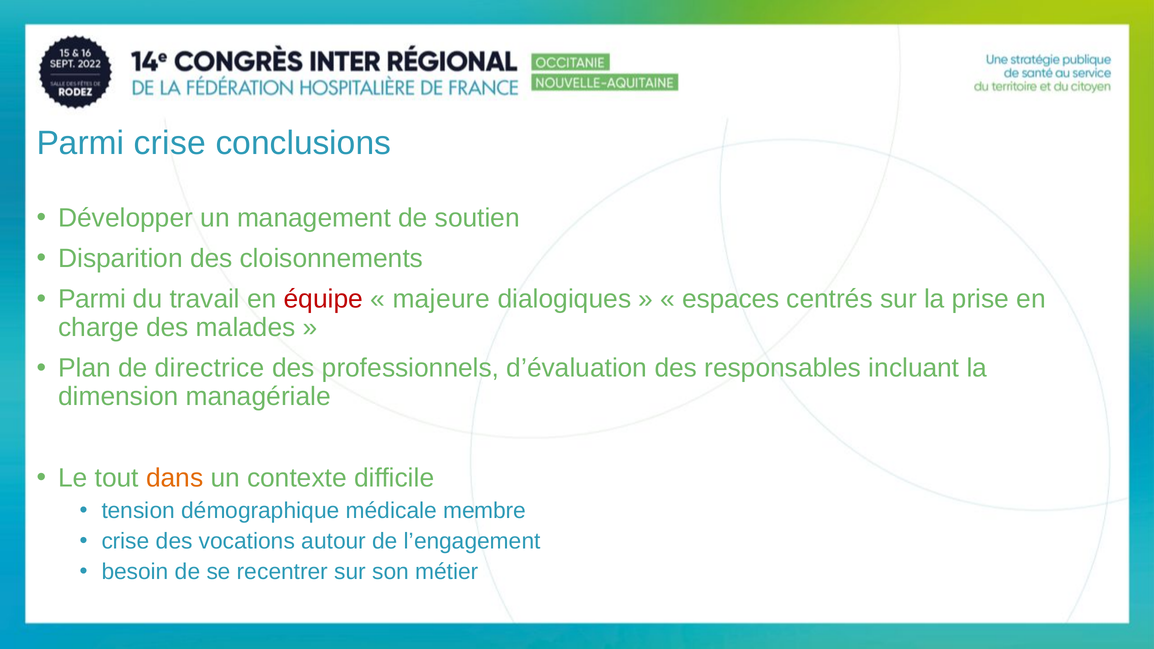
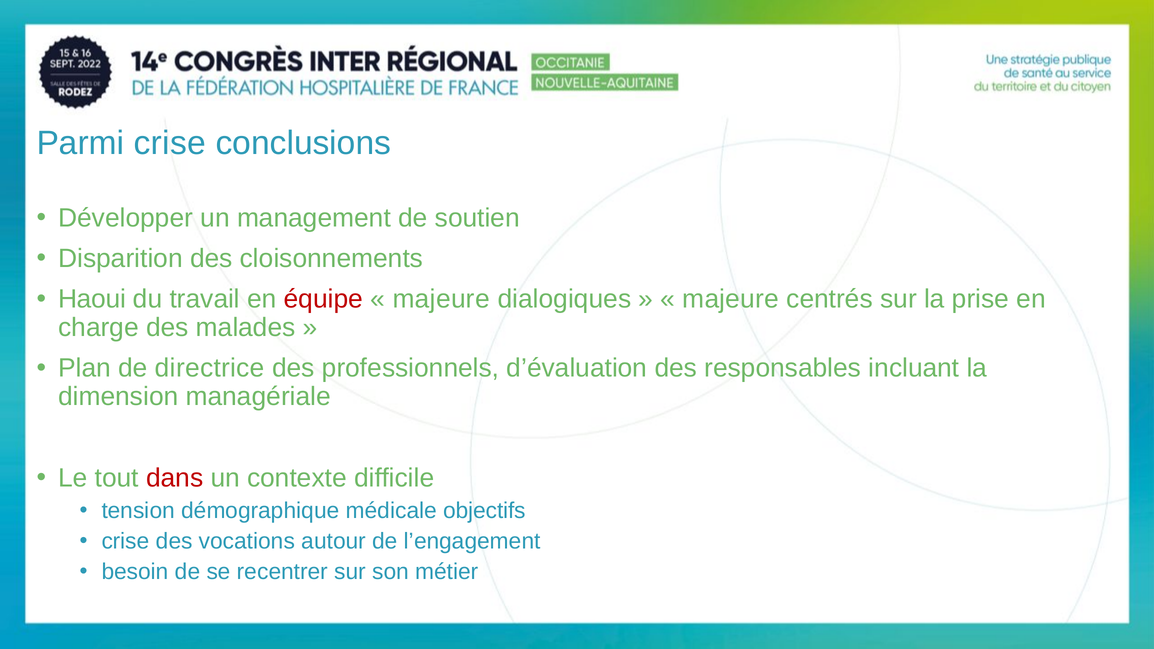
Parmi: Parmi -> Haoui (92, 299)
espaces: espaces -> majeure (731, 299)
dans colour: orange -> red (175, 478)
membre: membre -> objectifs (484, 511)
